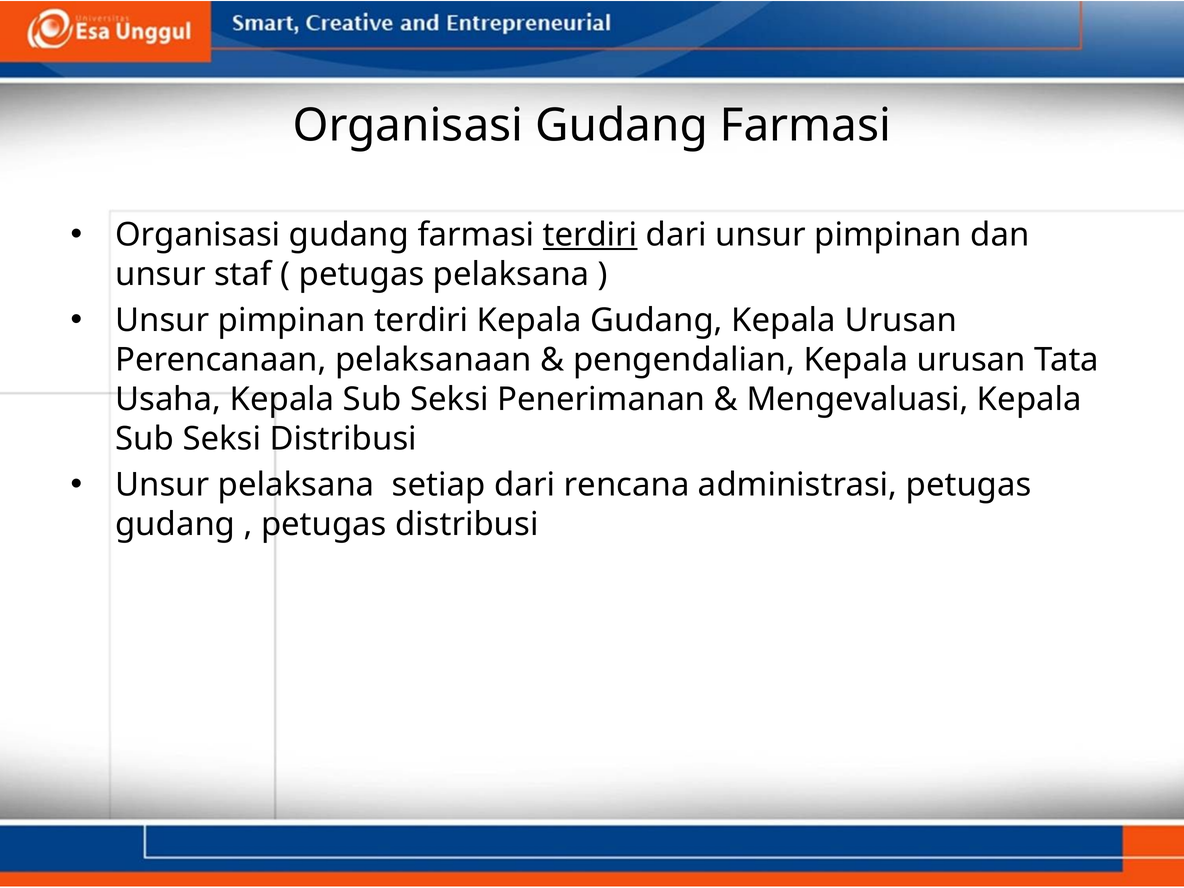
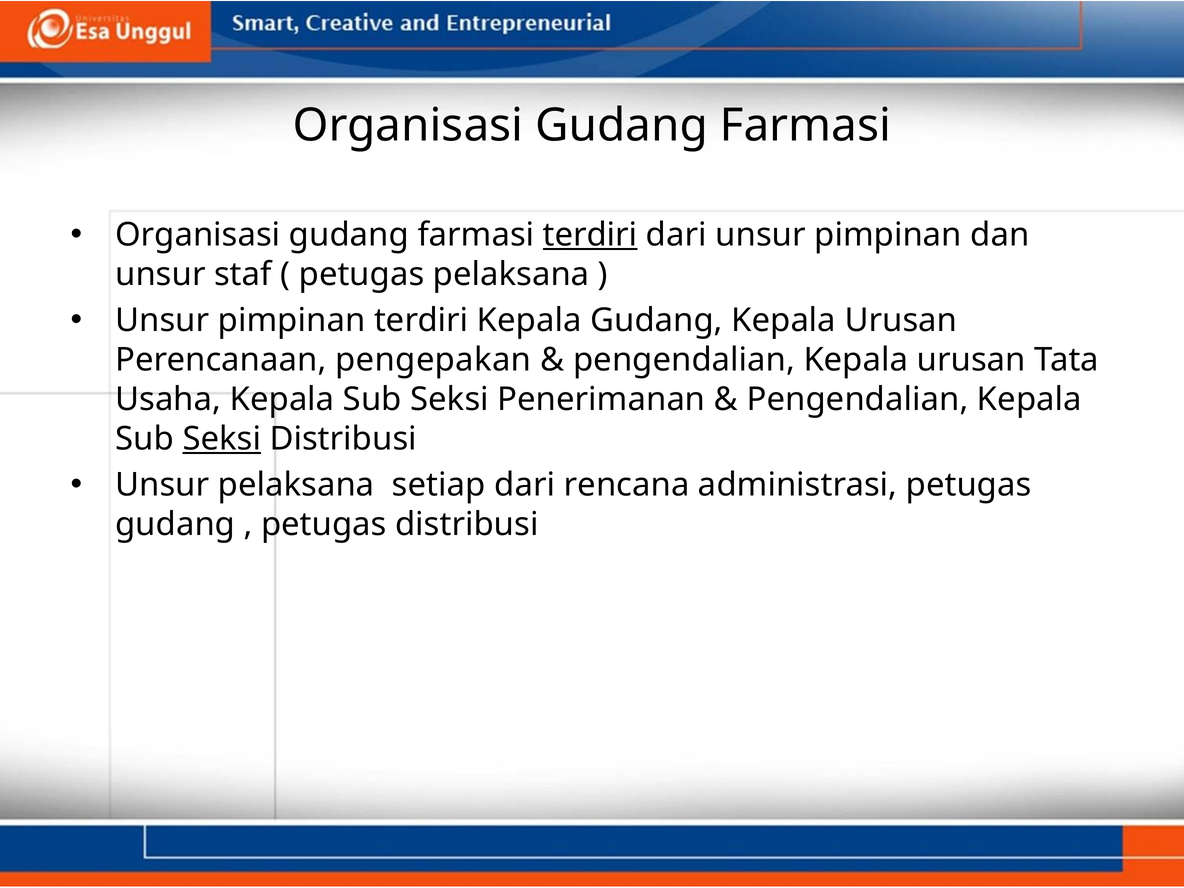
pelaksanaan: pelaksanaan -> pengepakan (433, 360)
Mengevaluasi: Mengevaluasi -> Pengendalian (858, 400)
Seksi underline: none -> present (222, 439)
